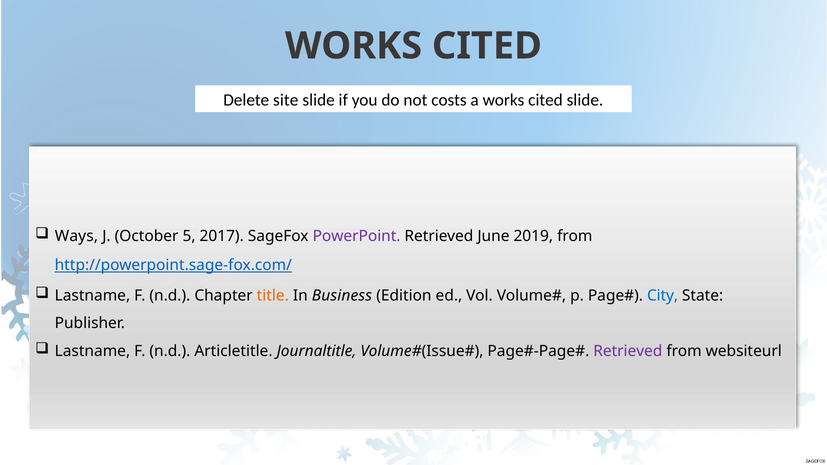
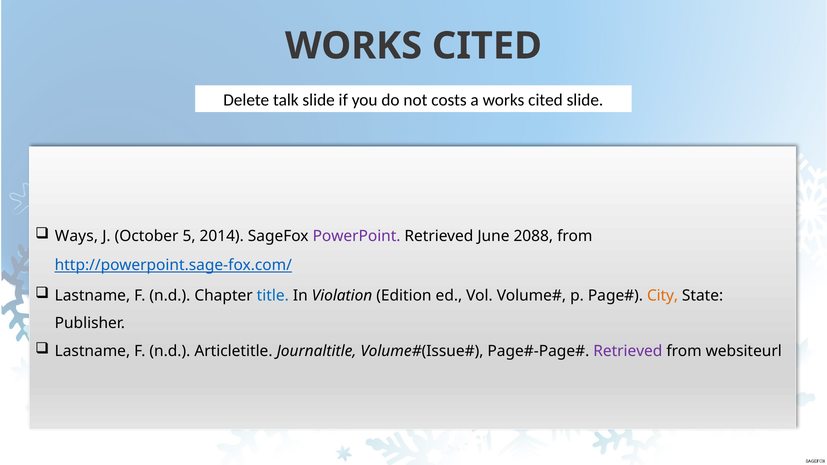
site: site -> talk (286, 100)
2017: 2017 -> 2014 (222, 236)
2019: 2019 -> 2088 (533, 236)
title colour: orange -> blue (273, 296)
Business: Business -> Violation (342, 296)
City colour: blue -> orange (663, 296)
